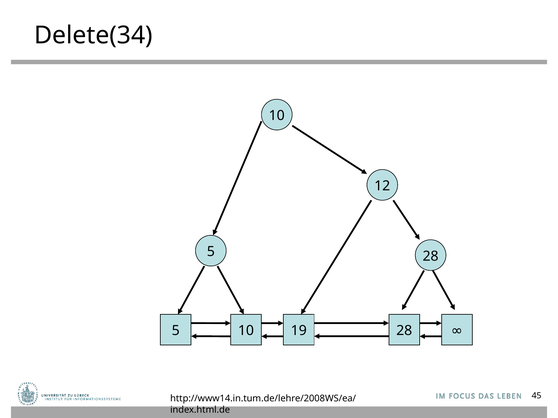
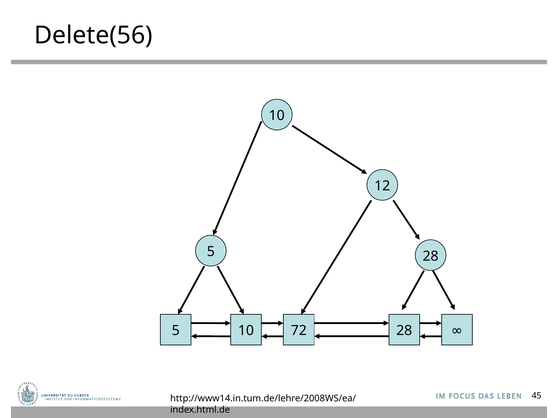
Delete(34: Delete(34 -> Delete(56 (93, 35)
19: 19 -> 72 (299, 331)
